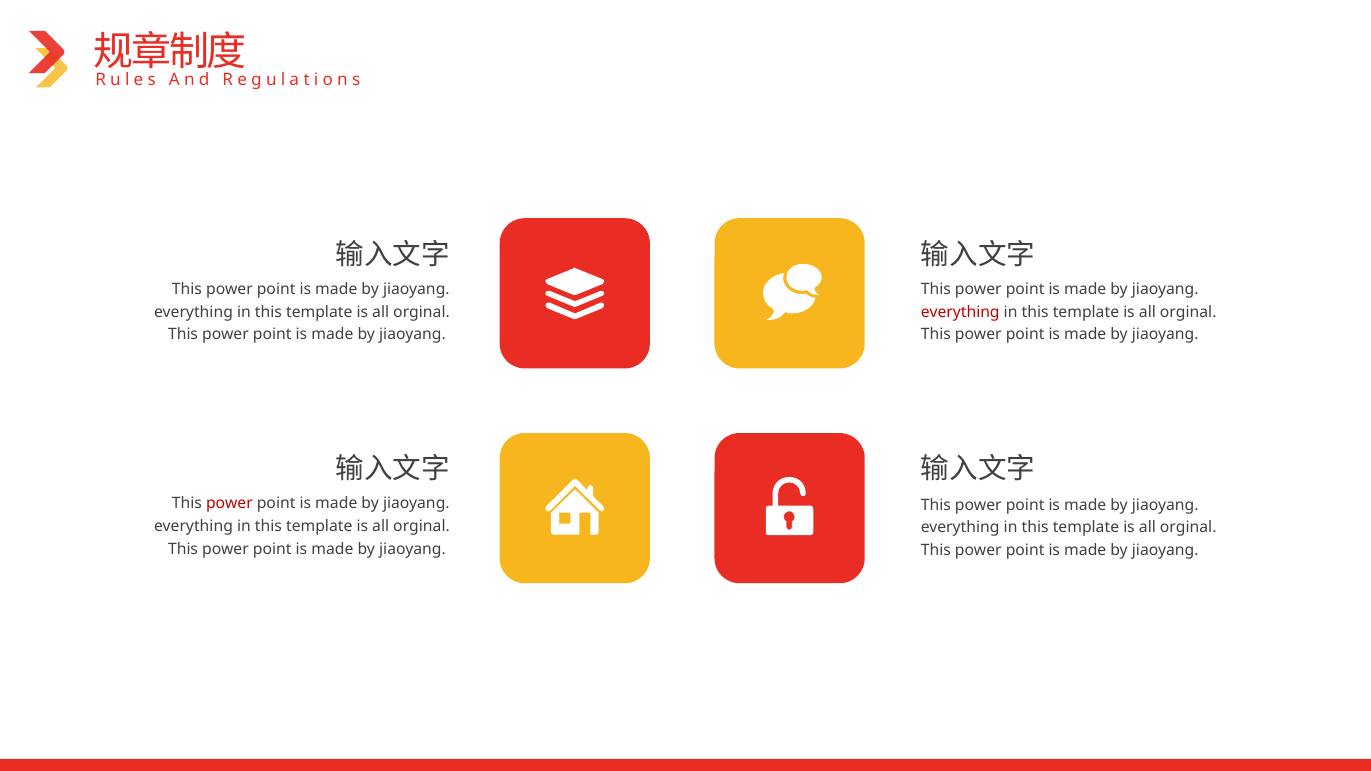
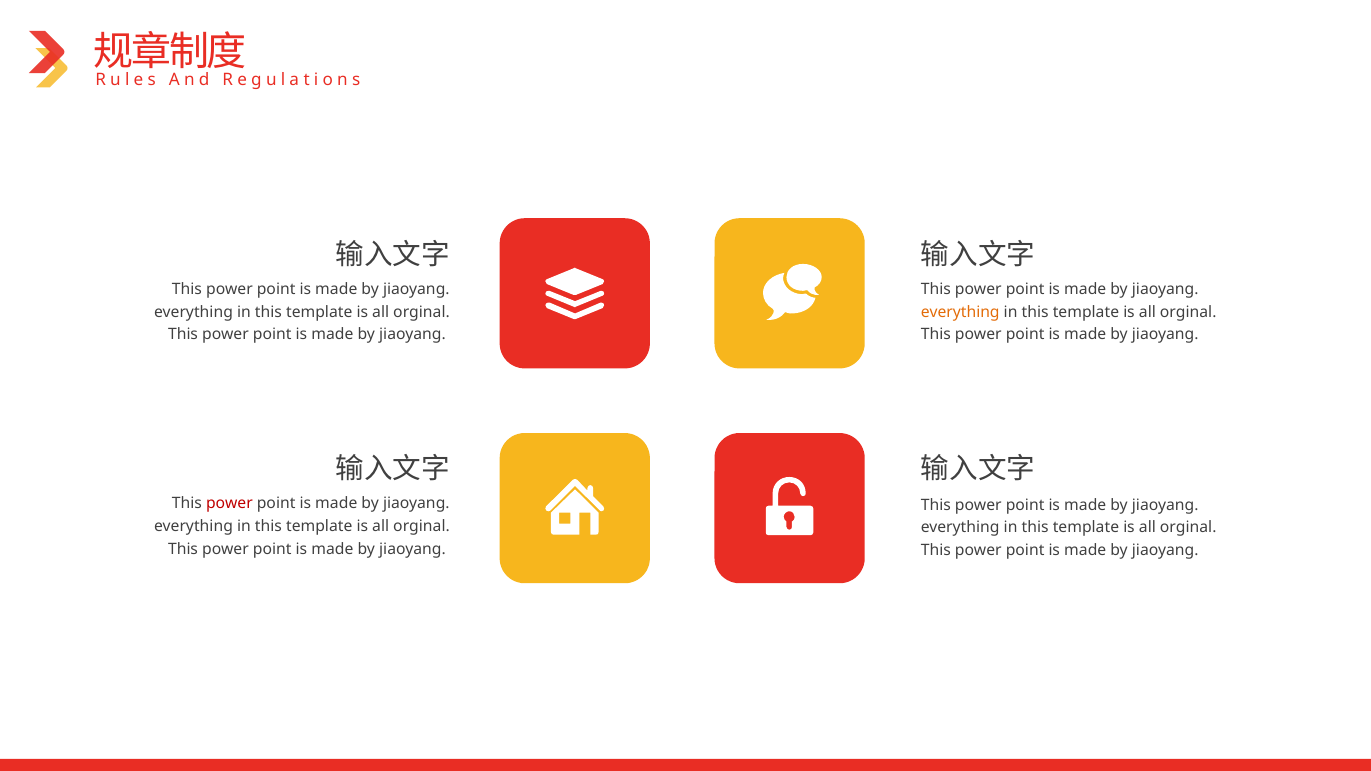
everything colour: red -> orange (960, 312)
